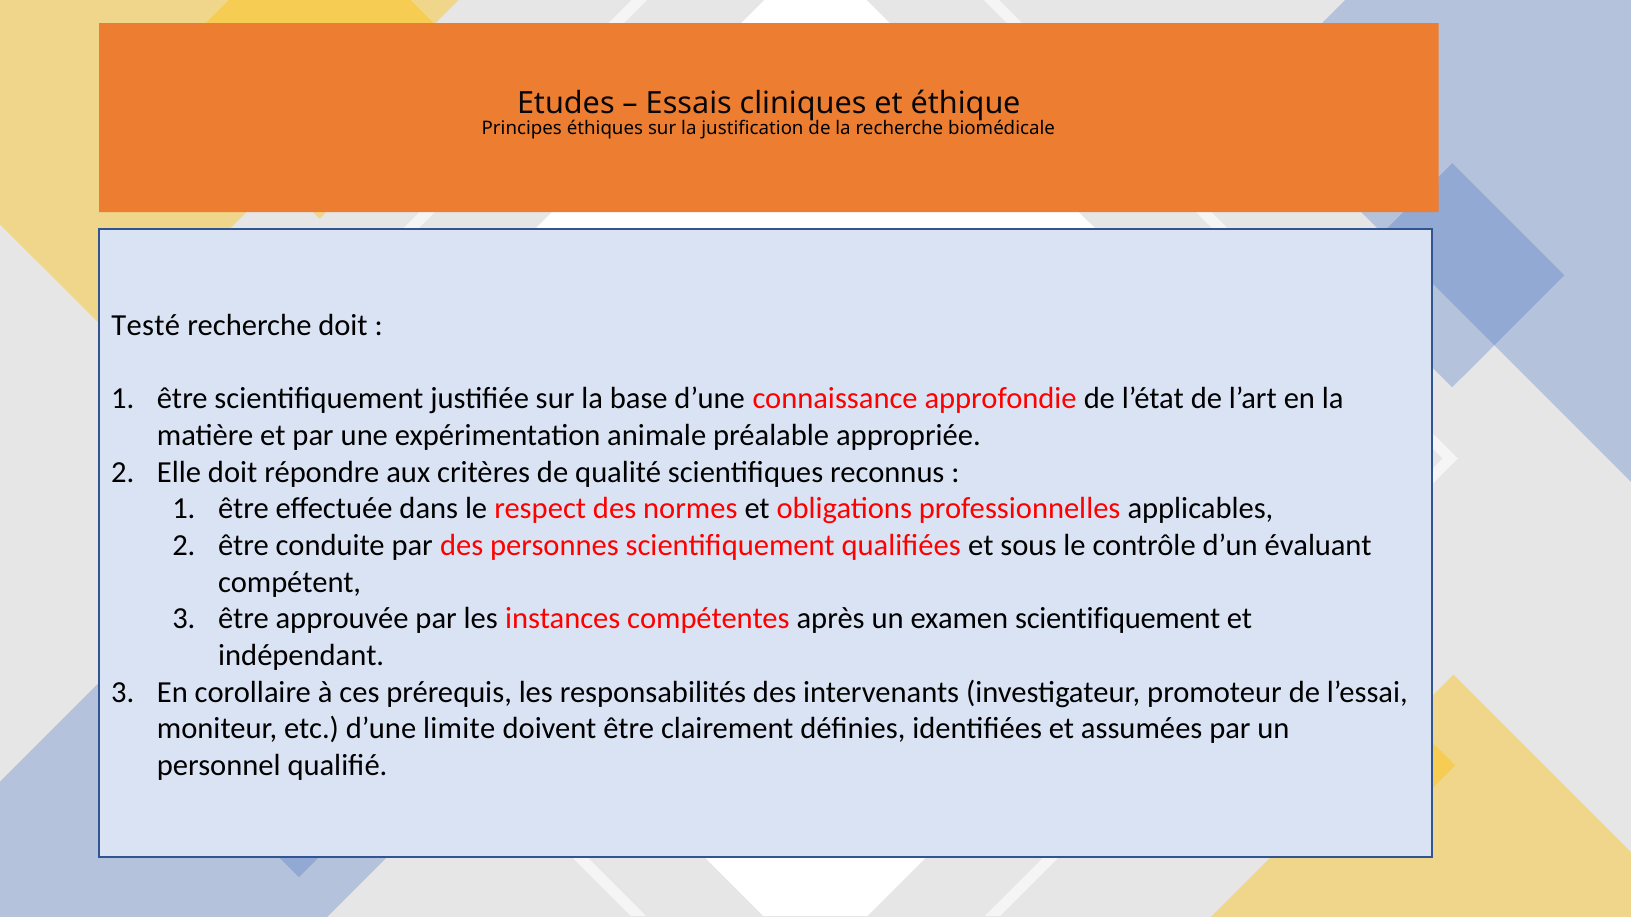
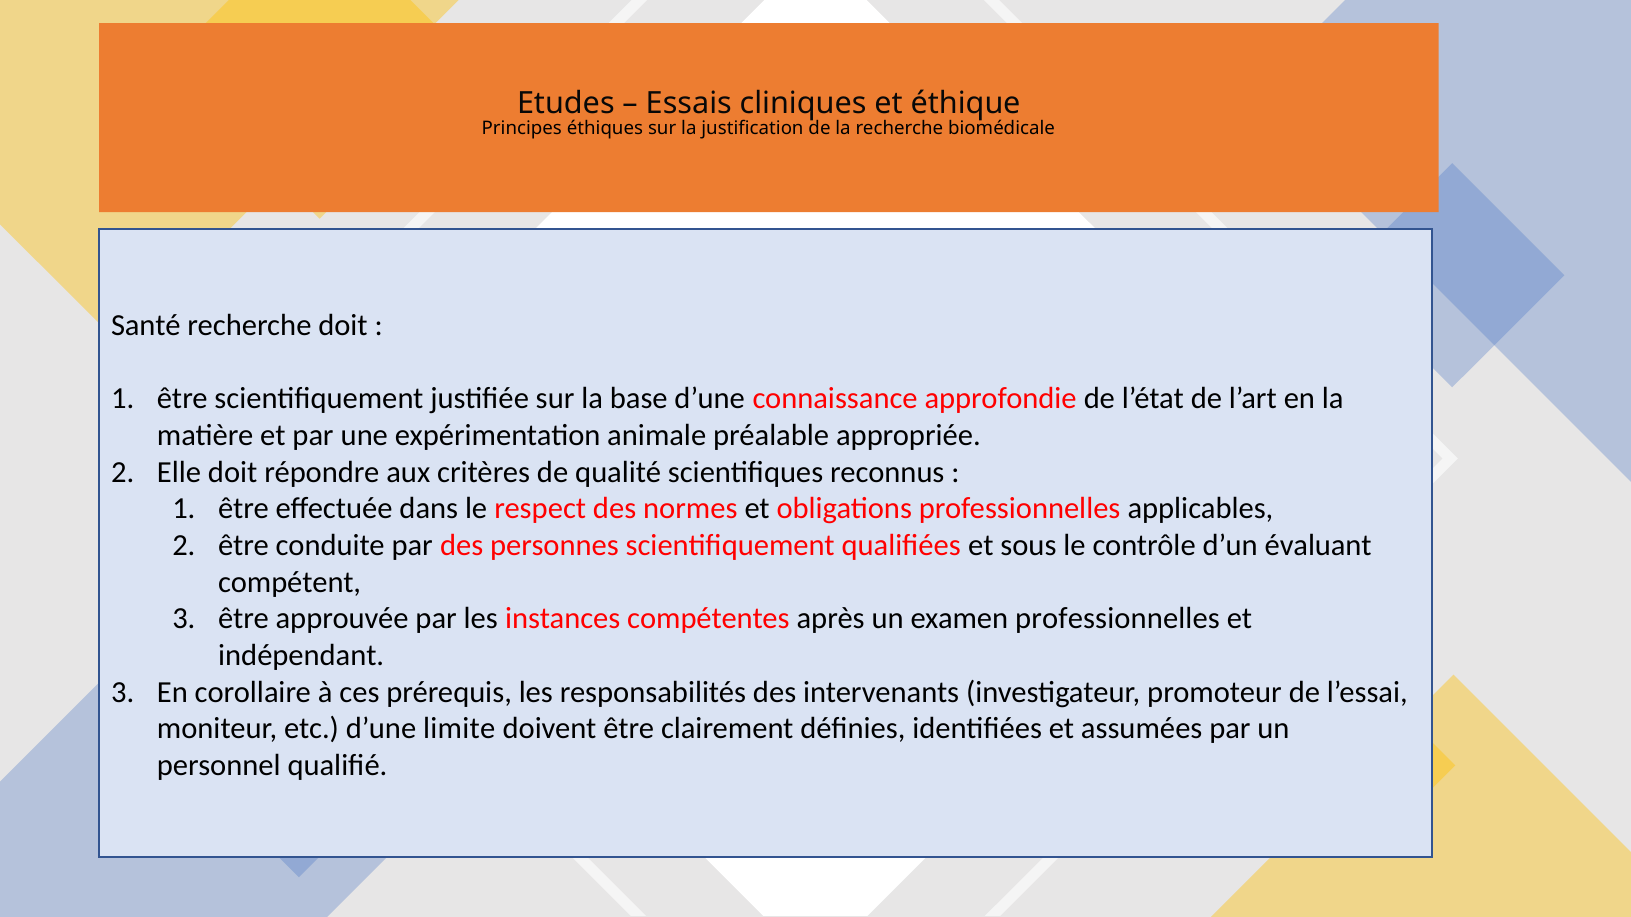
Testé: Testé -> Santé (146, 325)
examen scientifiquement: scientifiquement -> professionnelles (1118, 619)
